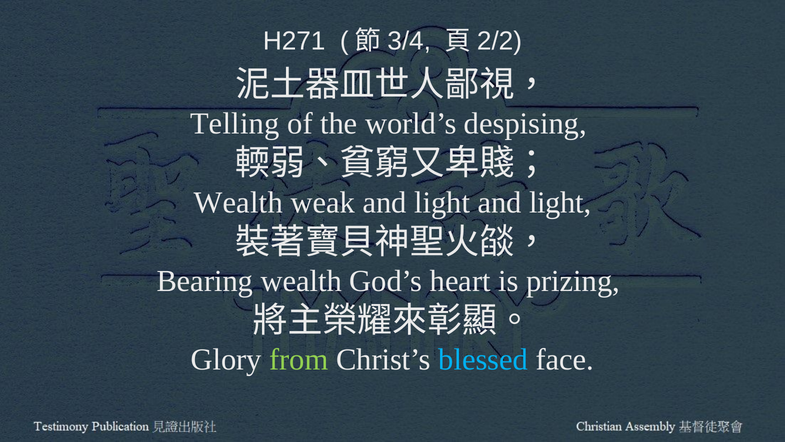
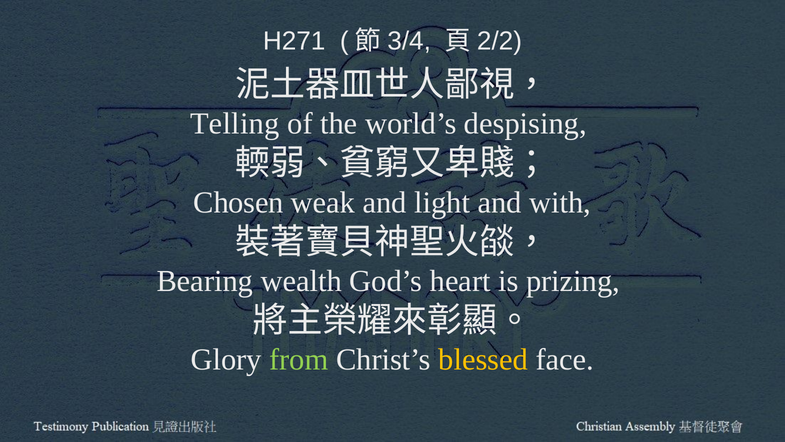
Wealth: Wealth -> Chosen (238, 202)
light: light -> with (560, 202)
blessed colour: light blue -> yellow (483, 359)
